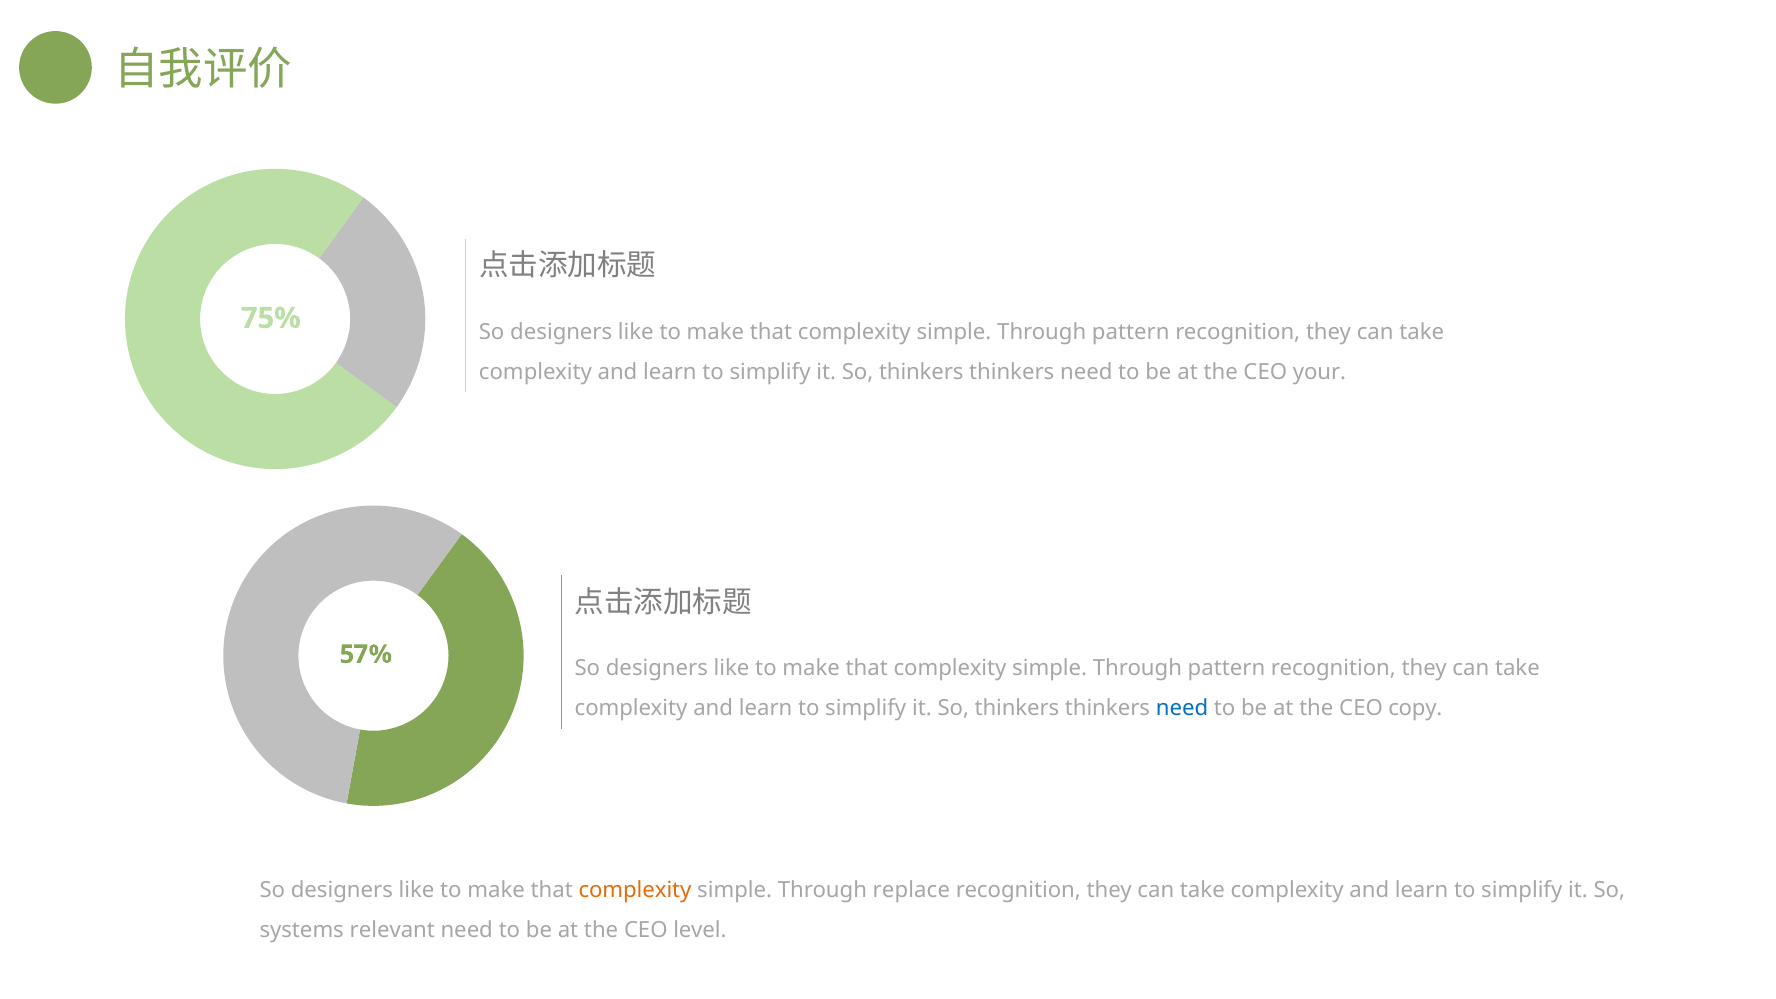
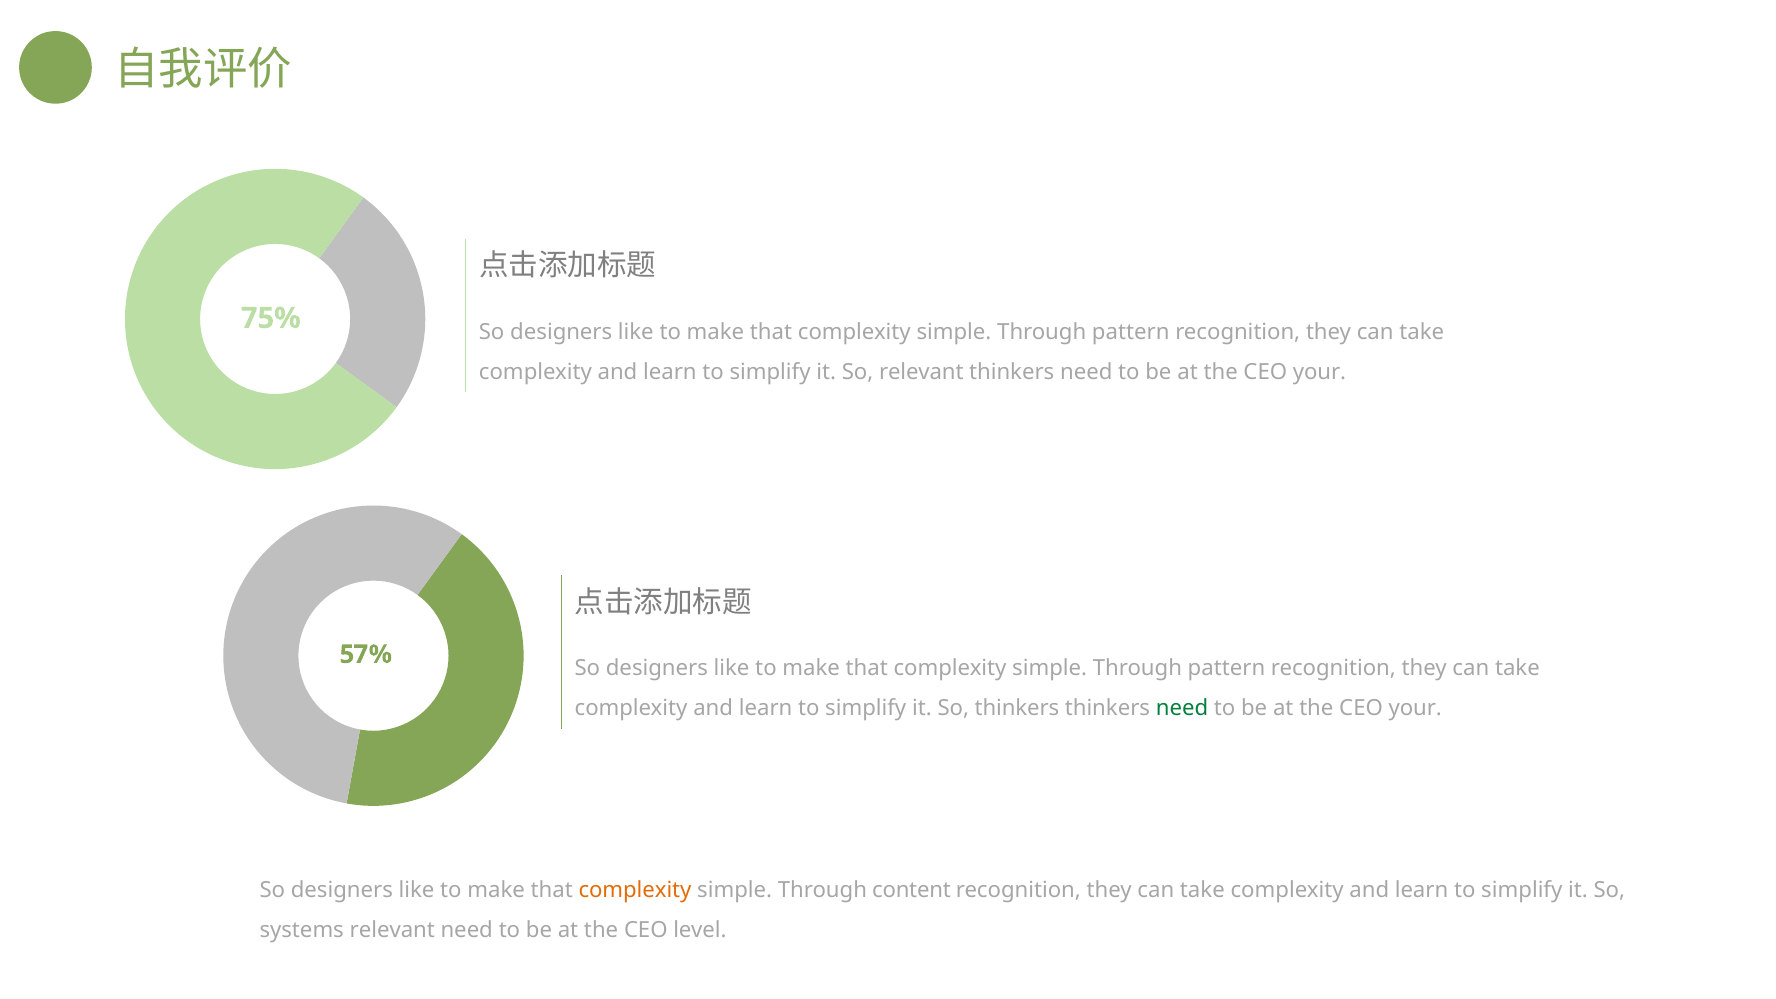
thinkers: thinkers -> relevant (921, 372)
need colour: blue -> green (1182, 708)
copy: copy -> your (1415, 708)
replace: replace -> content (911, 890)
